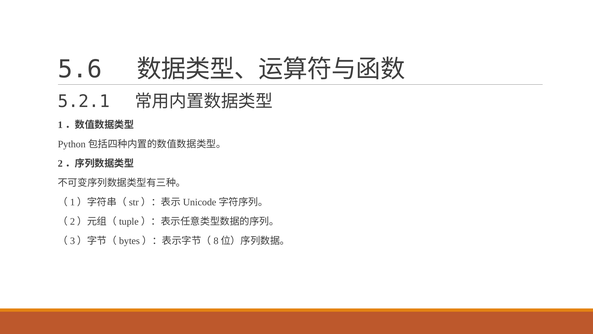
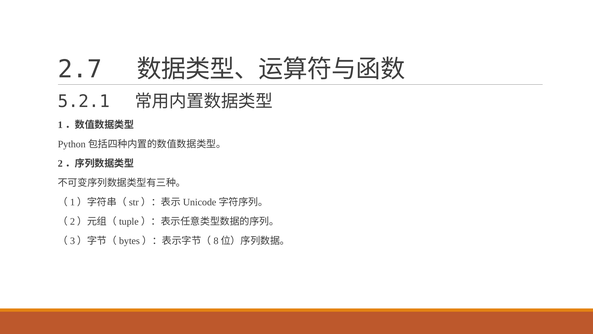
5.6: 5.6 -> 2.7 (80, 69)
